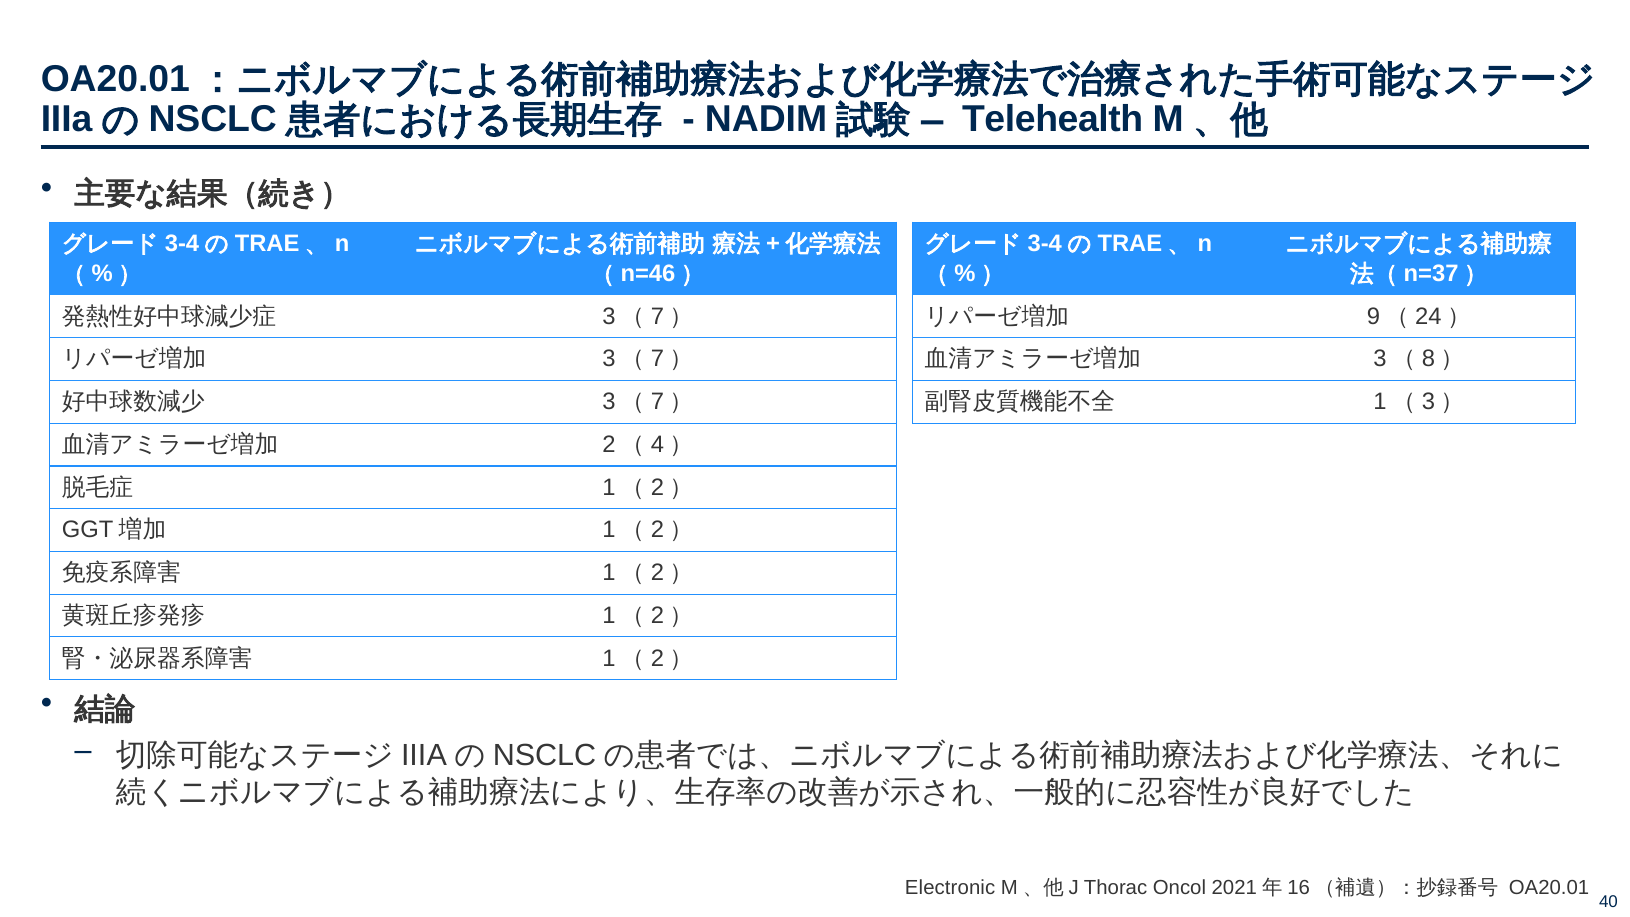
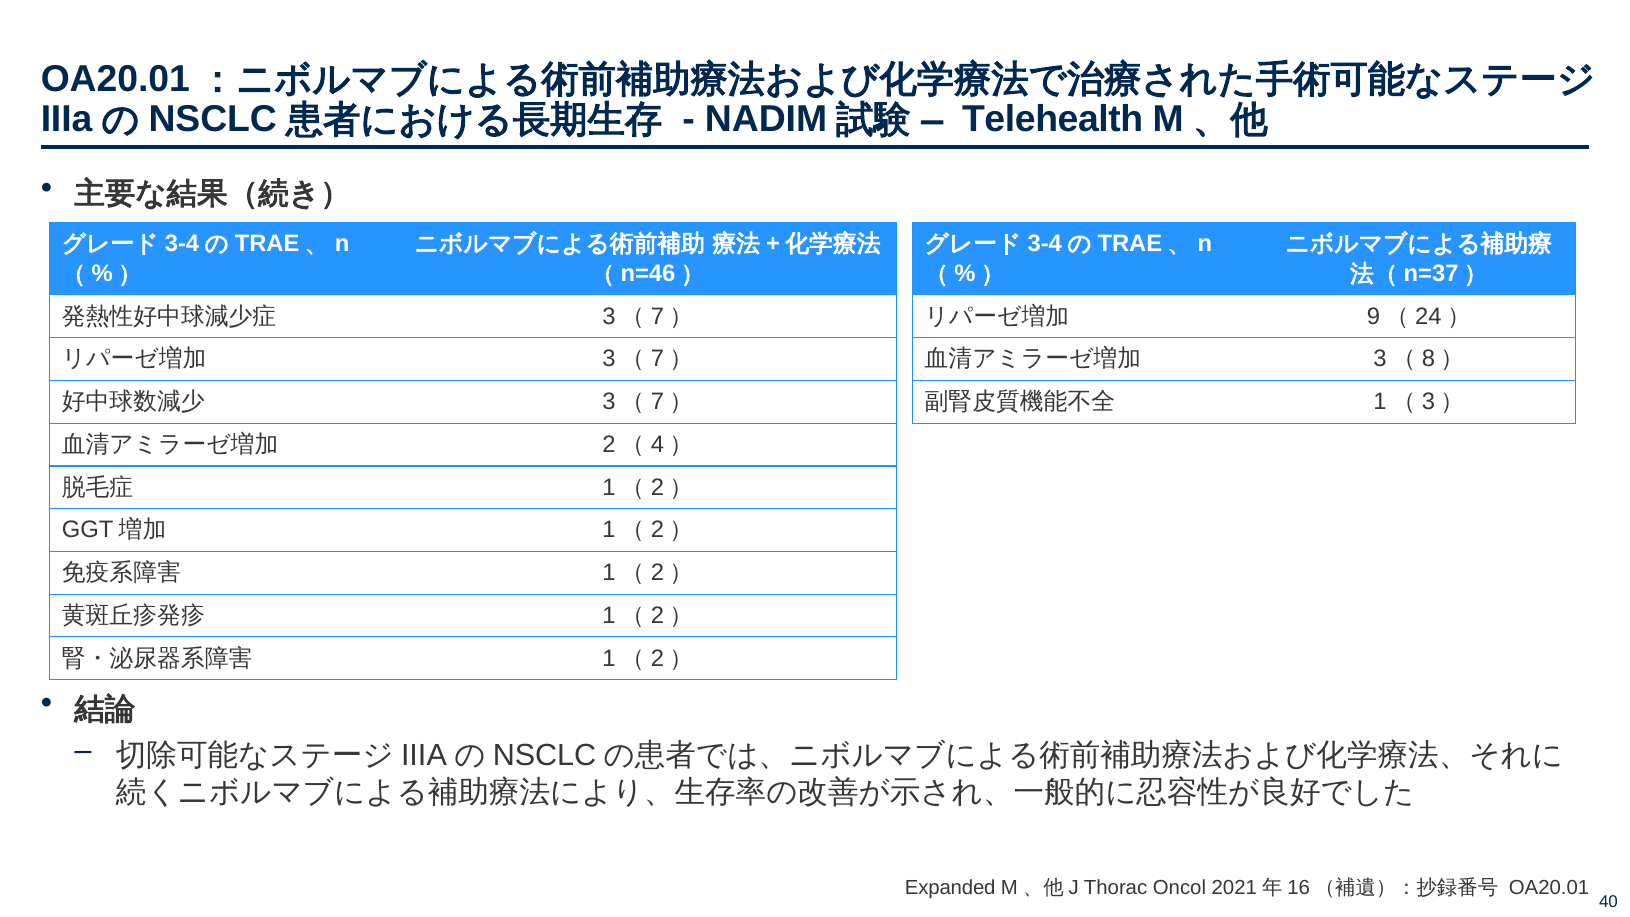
Electronic: Electronic -> Expanded (950, 888)
